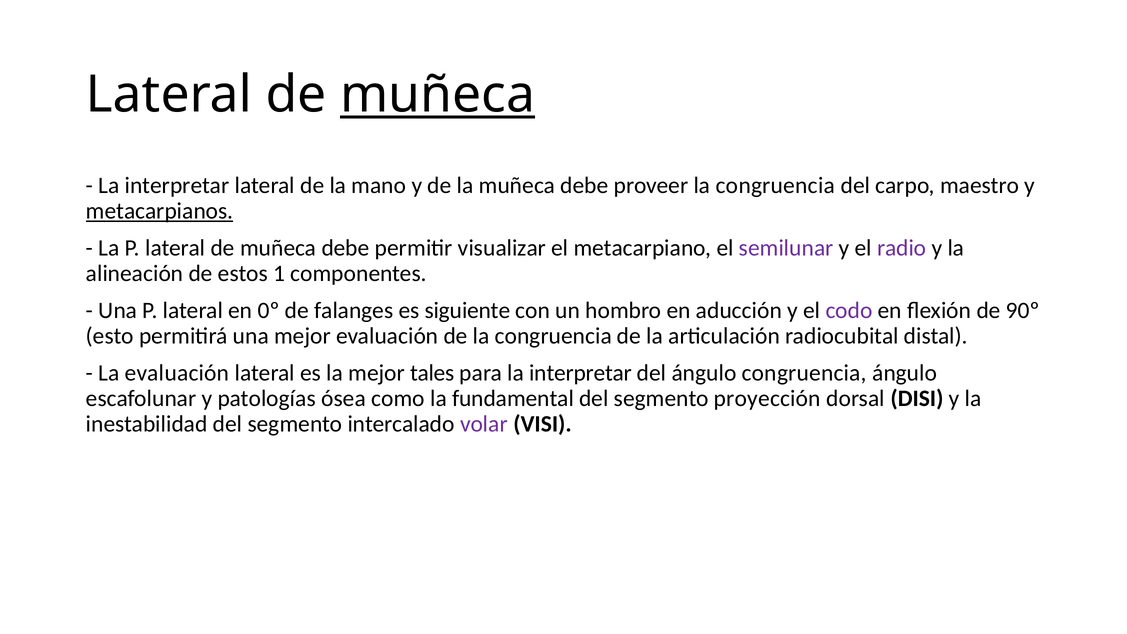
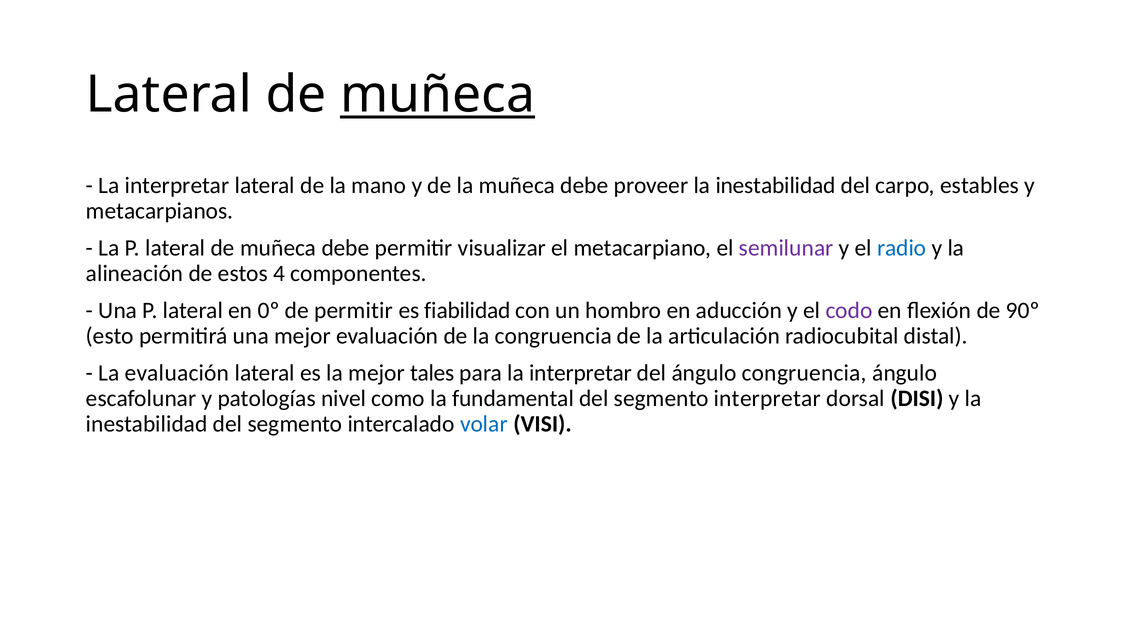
proveer la congruencia: congruencia -> inestabilidad (776, 186)
maestro: maestro -> estables (980, 186)
metacarpianos underline: present -> none (160, 211)
radio colour: purple -> blue (902, 248)
1: 1 -> 4 (279, 273)
de falanges: falanges -> permitir (354, 311)
siguiente: siguiente -> fiabilidad (468, 311)
ósea: ósea -> nivel (344, 399)
segmento proyección: proyección -> interpretar (767, 399)
volar colour: purple -> blue (484, 424)
